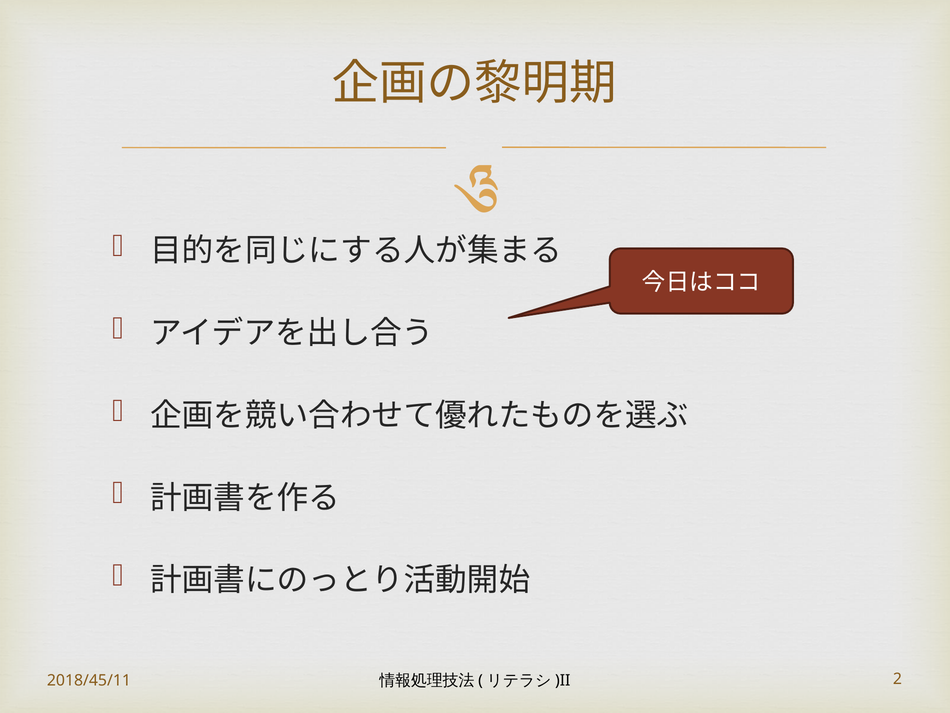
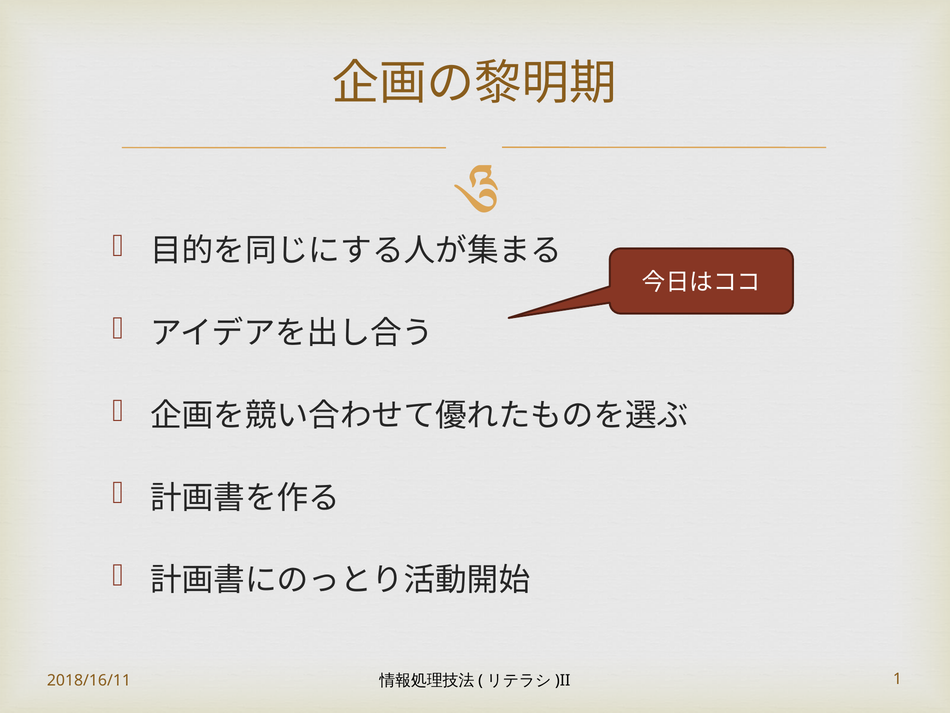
2018/45/11: 2018/45/11 -> 2018/16/11 (89, 680)
2: 2 -> 1 (897, 679)
